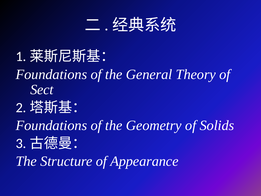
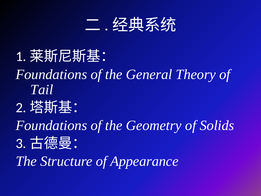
Sect: Sect -> Tail (42, 90)
